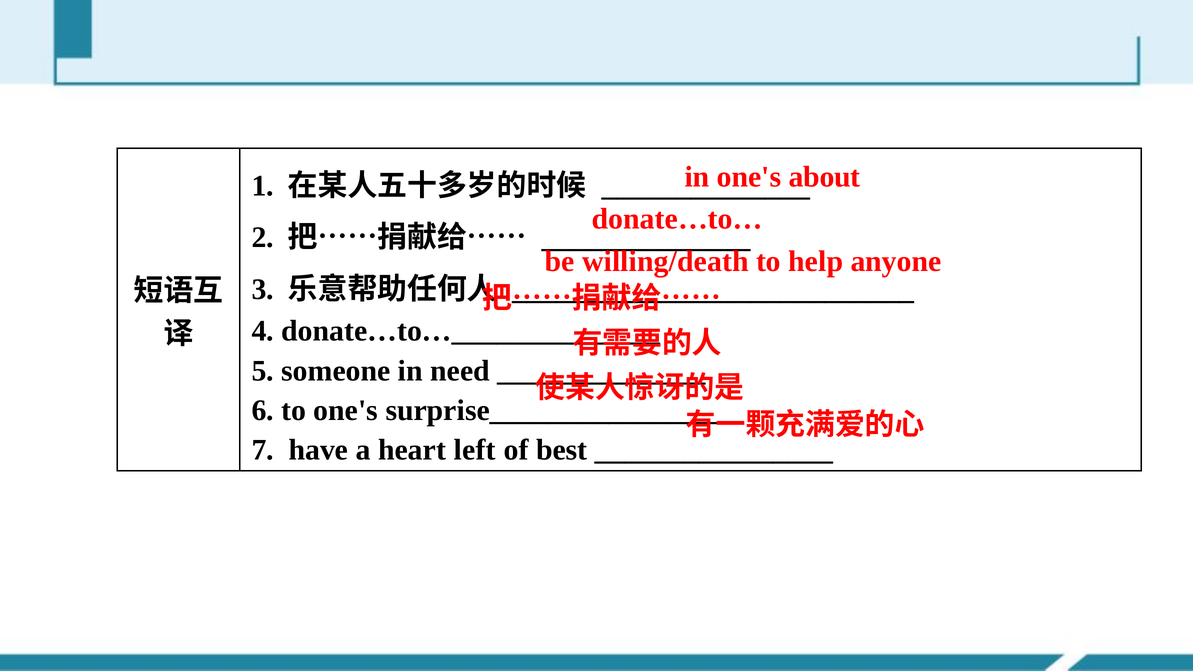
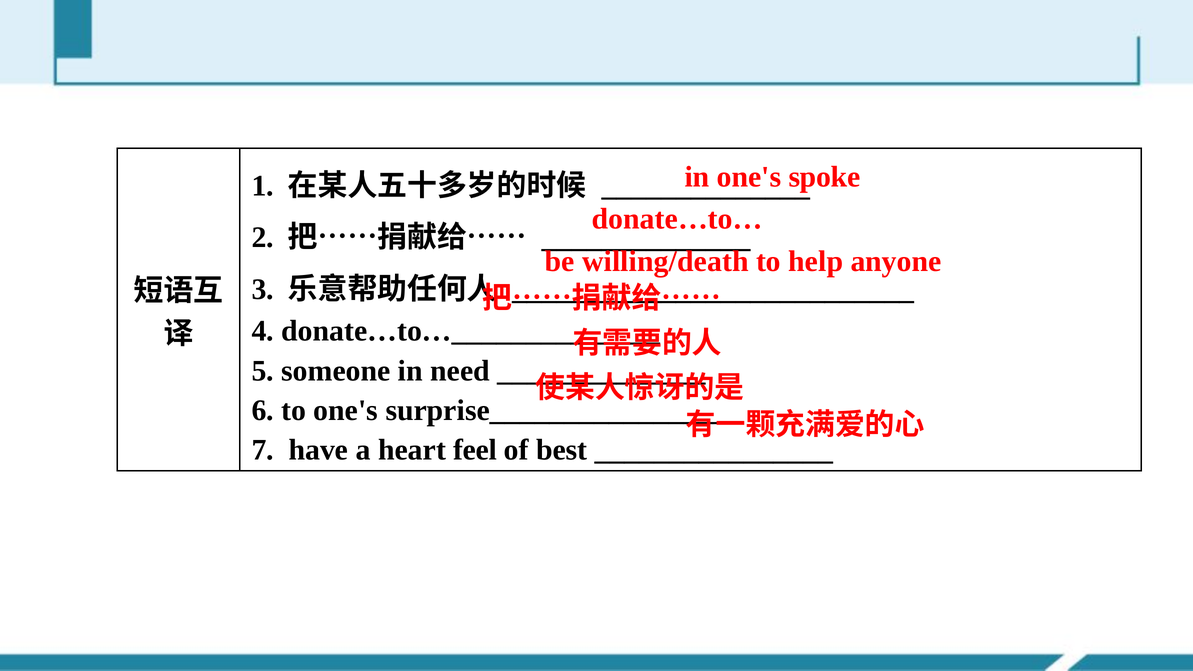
about: about -> spoke (824, 177)
left: left -> feel (475, 450)
